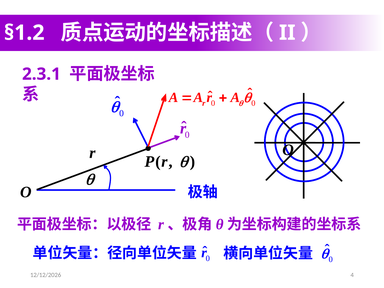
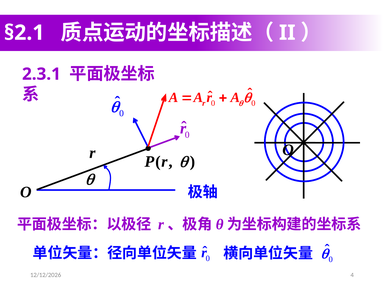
§1.2: §1.2 -> §2.1 (24, 33)
